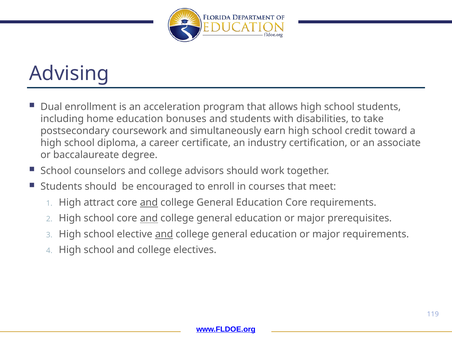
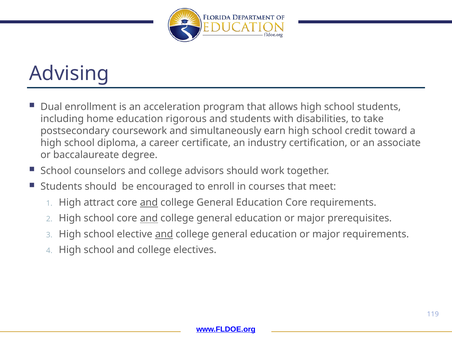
bonuses: bonuses -> rigorous (186, 119)
